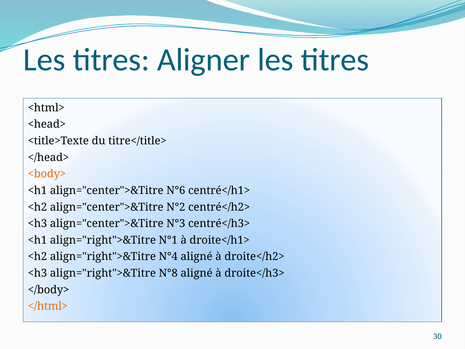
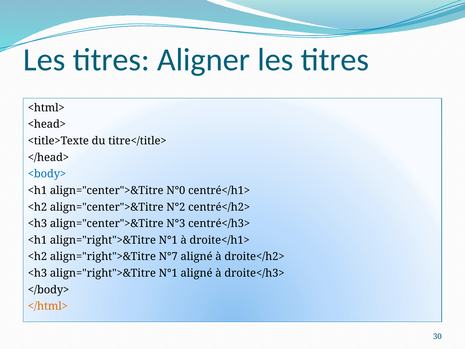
<body> colour: orange -> blue (47, 174)
N°6: N°6 -> N°0 (176, 190)
N°4: N°4 -> N°7 (168, 257)
<h3 align="right">&Titre N°8: N°8 -> N°1 (168, 273)
